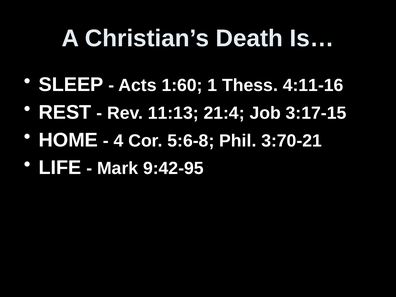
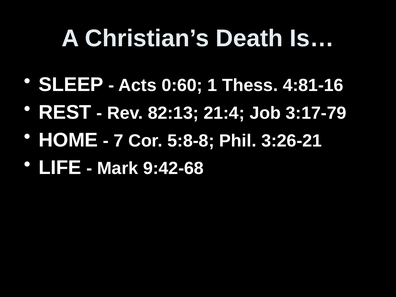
1:60: 1:60 -> 0:60 (182, 85)
4:11-16: 4:11-16 -> 4:81-16 (313, 85)
11:13: 11:13 -> 82:13 (173, 113)
3:17-15: 3:17-15 -> 3:17-79 (316, 113)
4: 4 -> 7 (119, 141)
5:6-8: 5:6-8 -> 5:8-8 (191, 141)
3:70-21: 3:70-21 -> 3:26-21 (292, 141)
9:42-95: 9:42-95 -> 9:42-68 (173, 168)
